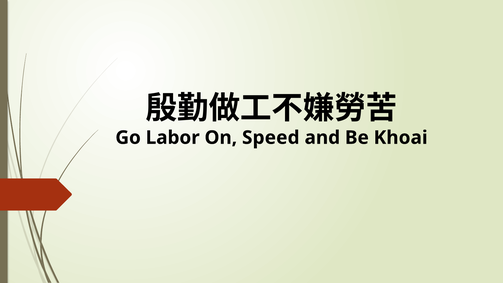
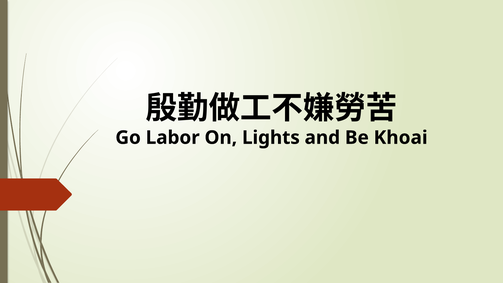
Speed: Speed -> Lights (271, 138)
